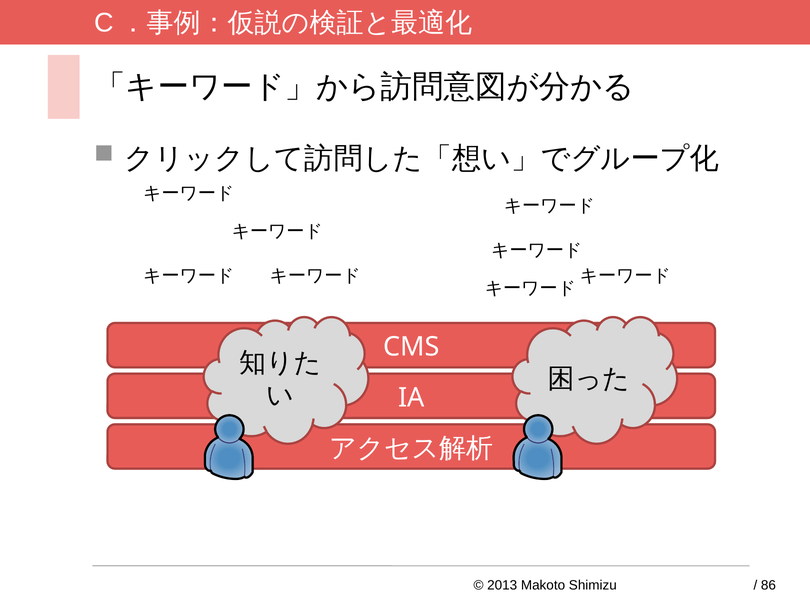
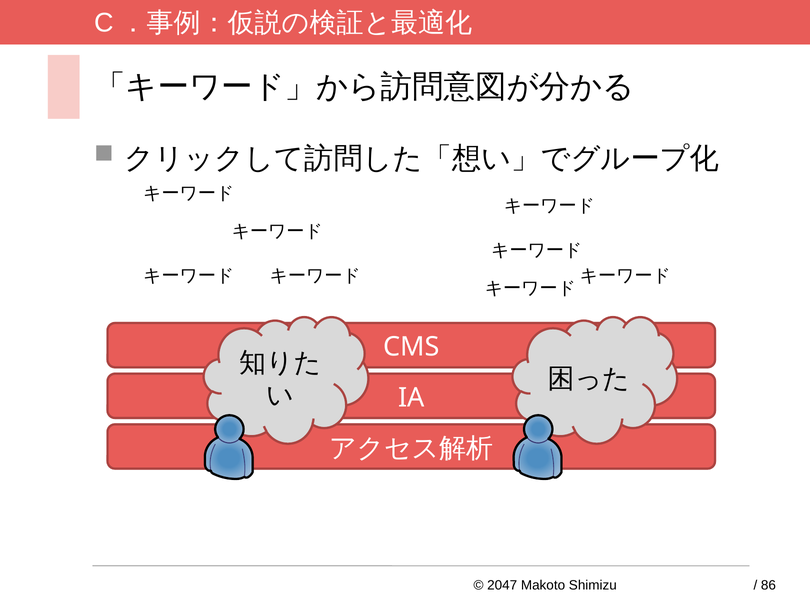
2013: 2013 -> 2047 (502, 585)
